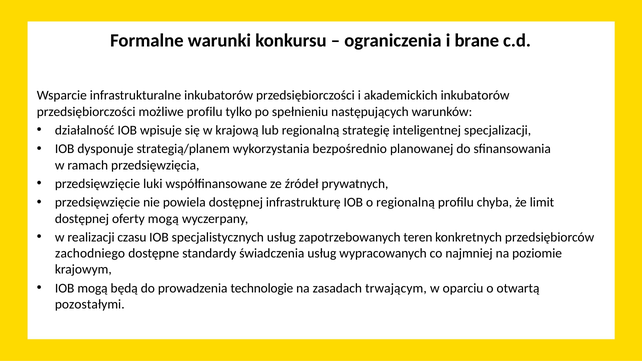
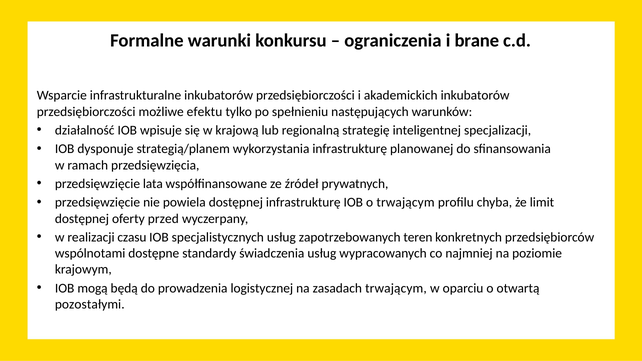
możliwe profilu: profilu -> efektu (205, 112)
wykorzystania bezpośrednio: bezpośrednio -> infrastrukturę (350, 149)
luki: luki -> lata (153, 184)
o regionalną: regionalną -> trwającym (405, 203)
oferty mogą: mogą -> przed (163, 219)
zachodniego: zachodniego -> wspólnotami (90, 253)
technologie: technologie -> logistycznej (262, 288)
